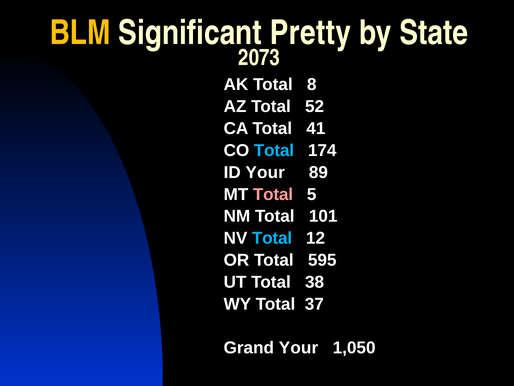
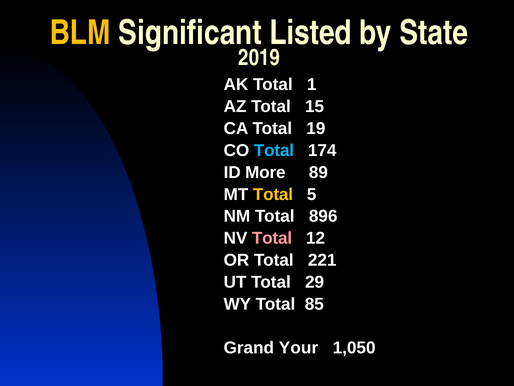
Pretty: Pretty -> Listed (311, 33)
2073: 2073 -> 2019 (259, 58)
8: 8 -> 1 (312, 85)
52: 52 -> 15 (315, 106)
41: 41 -> 19 (316, 128)
ID Your: Your -> More (265, 172)
Total colour: pink -> yellow (273, 194)
101: 101 -> 896 (323, 216)
Total colour: light blue -> pink (272, 238)
595: 595 -> 221 (322, 260)
38: 38 -> 29 (315, 282)
37: 37 -> 85 (314, 304)
